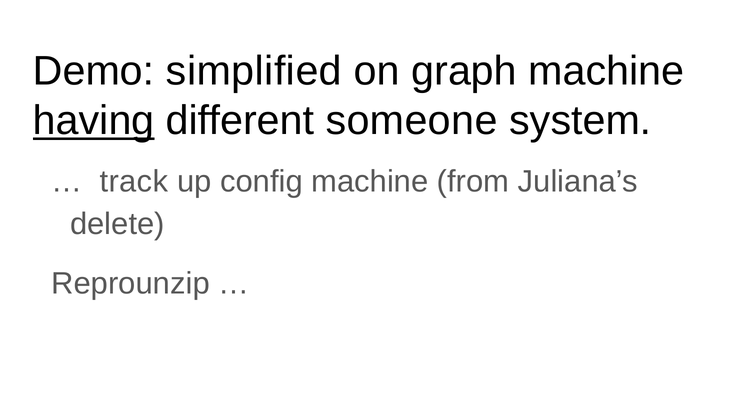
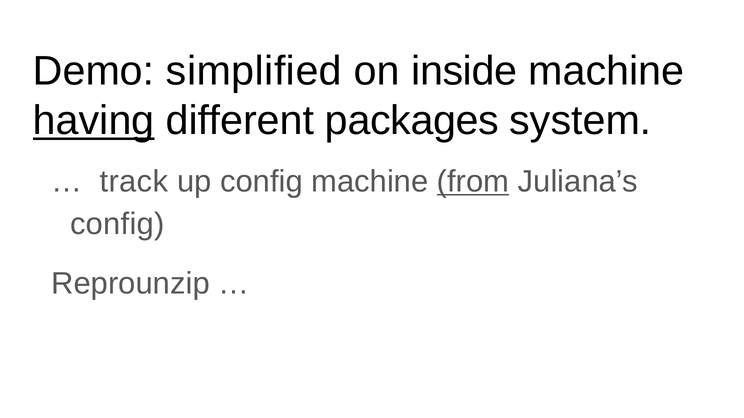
graph: graph -> inside (464, 71)
someone: someone -> packages (412, 121)
from underline: none -> present (473, 182)
delete: delete -> config (117, 224)
